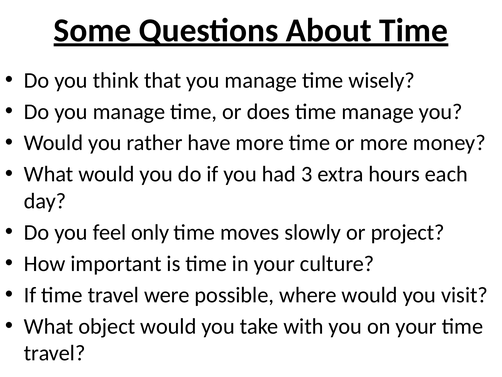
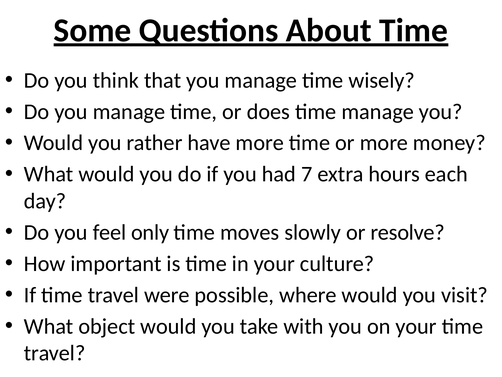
3: 3 -> 7 (307, 174)
project: project -> resolve (408, 232)
